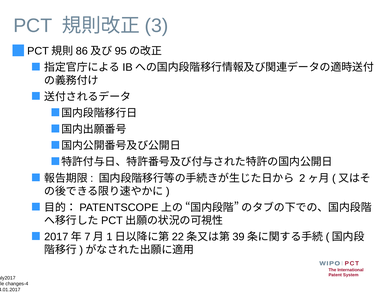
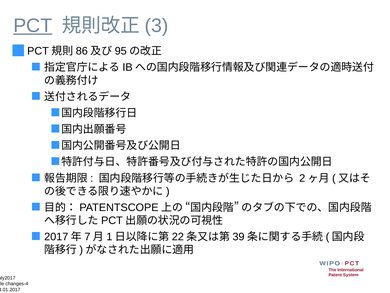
PCT underline: none -> present (33, 26)
